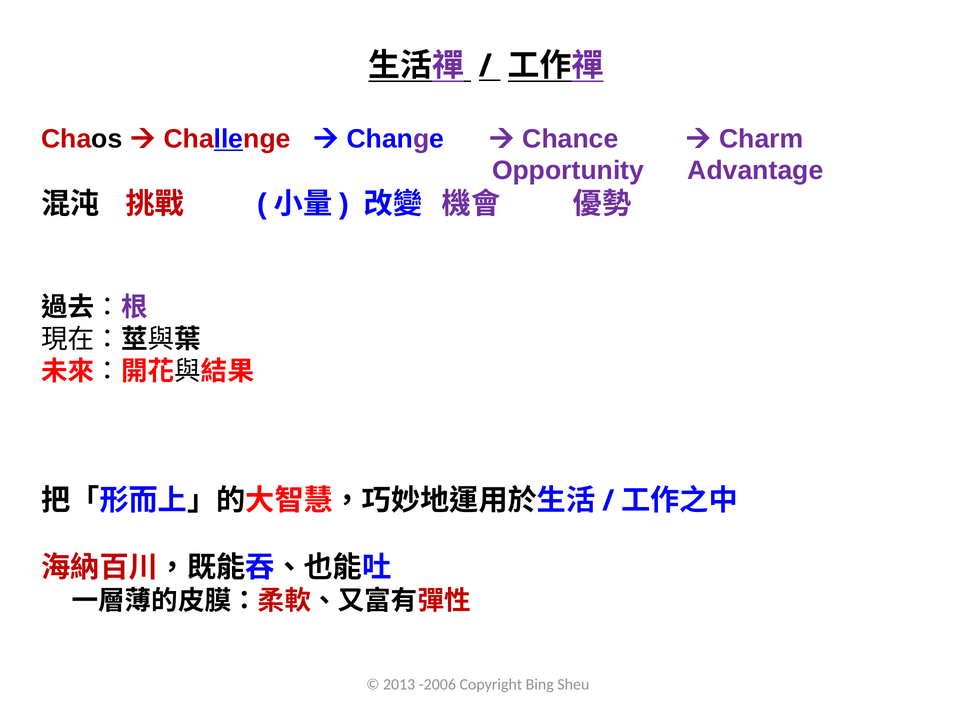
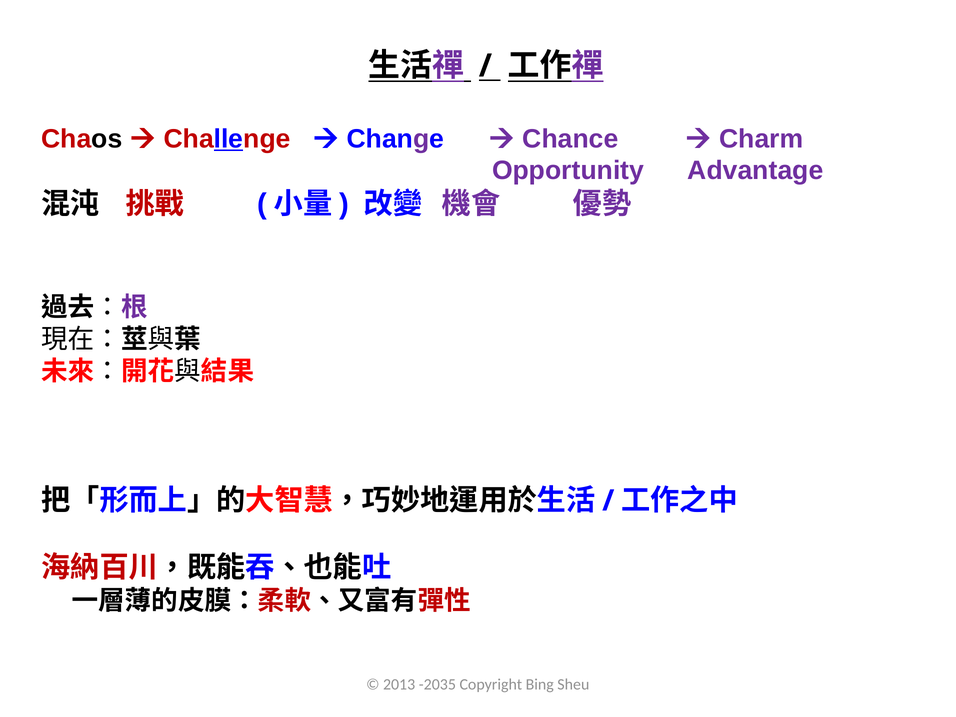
-2006: -2006 -> -2035 (437, 685)
